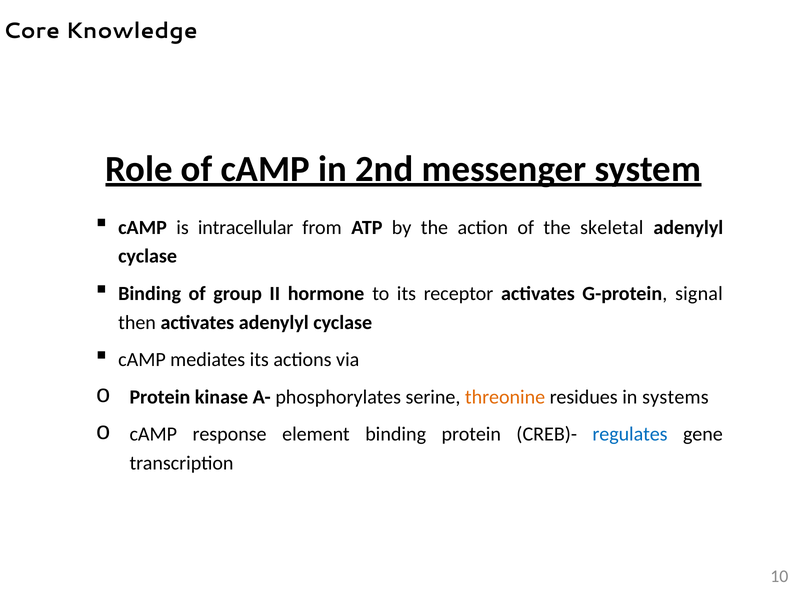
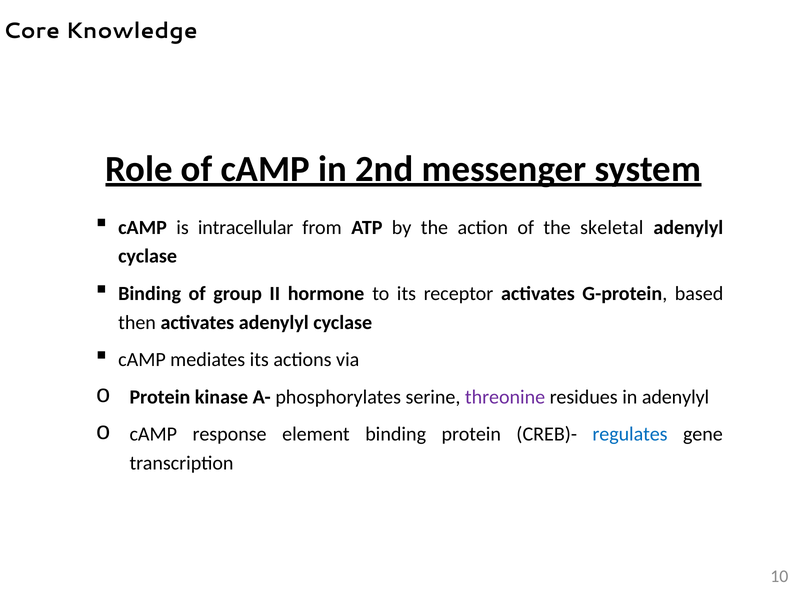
signal: signal -> based (699, 294)
threonine colour: orange -> purple (505, 397)
in systems: systems -> adenylyl (676, 397)
